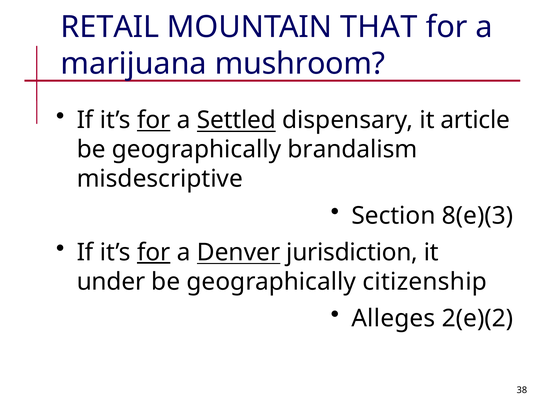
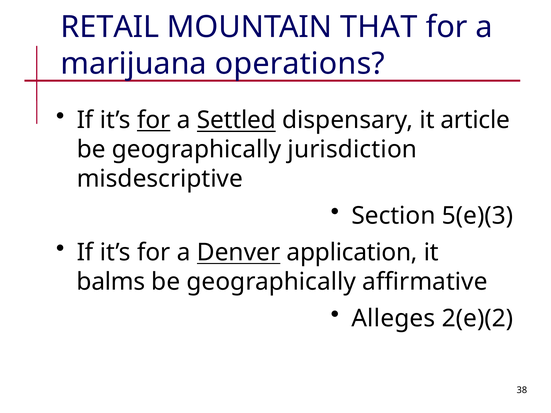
mushroom: mushroom -> operations (300, 64)
brandalism: brandalism -> jurisdiction (352, 150)
8(e)(3: 8(e)(3 -> 5(e)(3 (478, 216)
for underline: present -> none (154, 252)
jurisdiction: jurisdiction -> application (352, 252)
under: under -> balms (111, 282)
citizenship: citizenship -> affirmative (425, 282)
